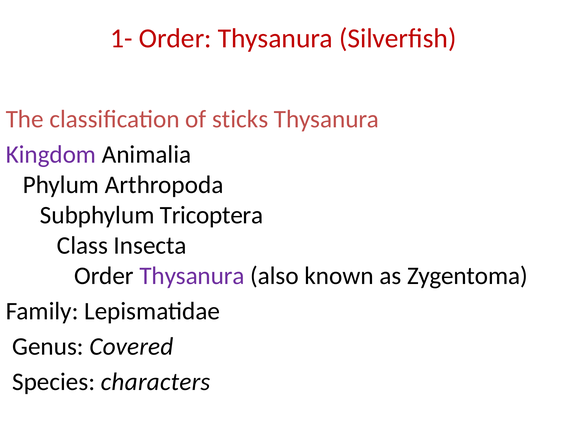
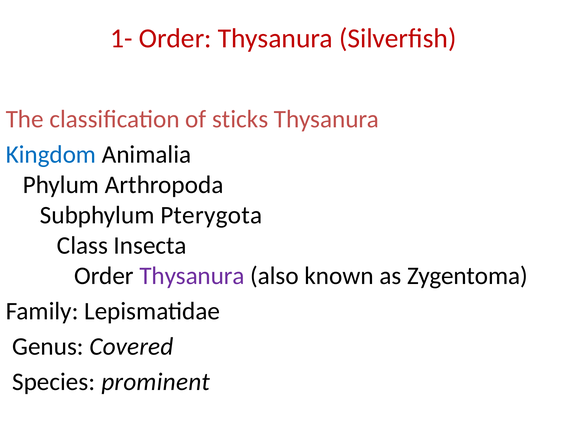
Kingdom colour: purple -> blue (51, 154)
Tricoptera: Tricoptera -> Pterygota (211, 215)
characters: characters -> prominent (156, 381)
